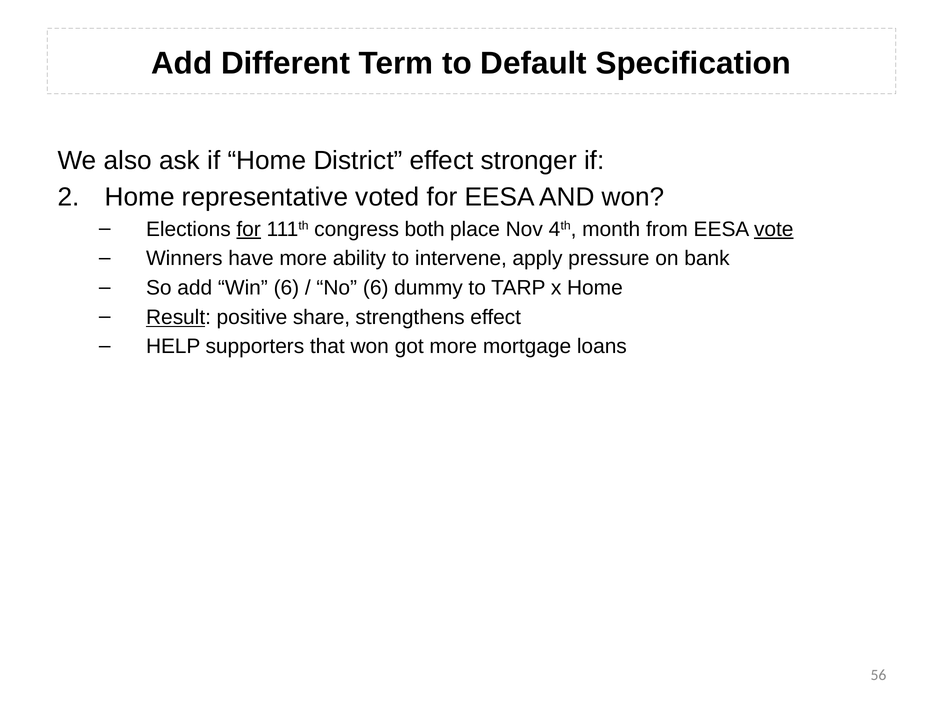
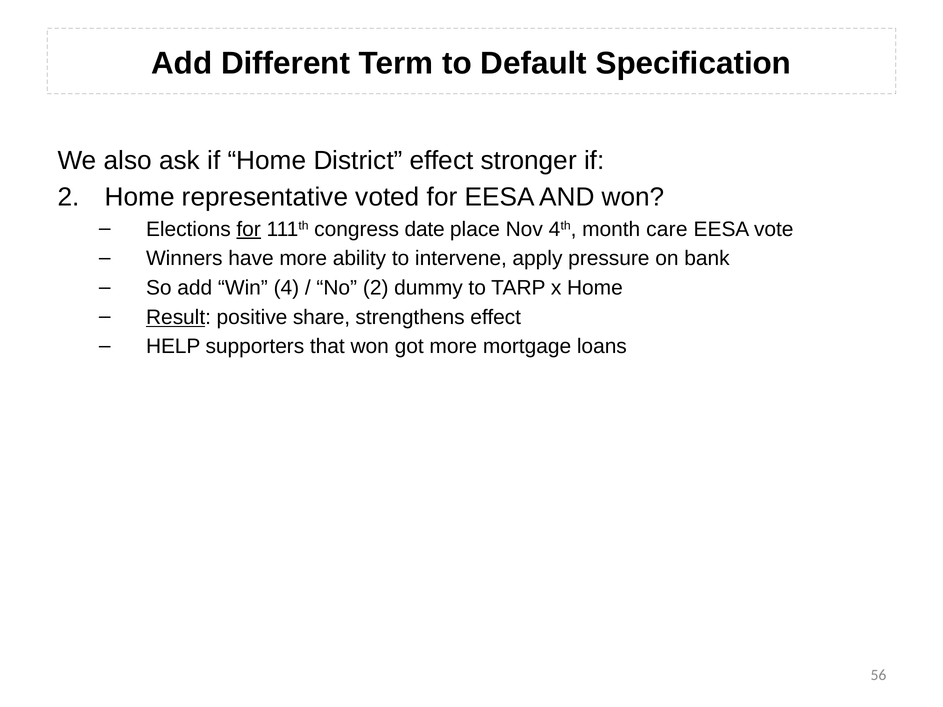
both: both -> date (425, 229)
from: from -> care (667, 229)
vote underline: present -> none (774, 229)
Win 6: 6 -> 4 (286, 288)
No 6: 6 -> 2 (376, 288)
